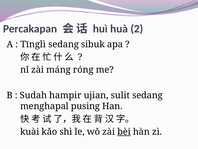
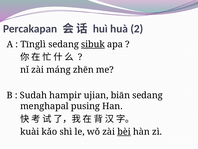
sibuk underline: none -> present (93, 44)
róng: róng -> zhēn (83, 70)
sulit: sulit -> biān (120, 95)
